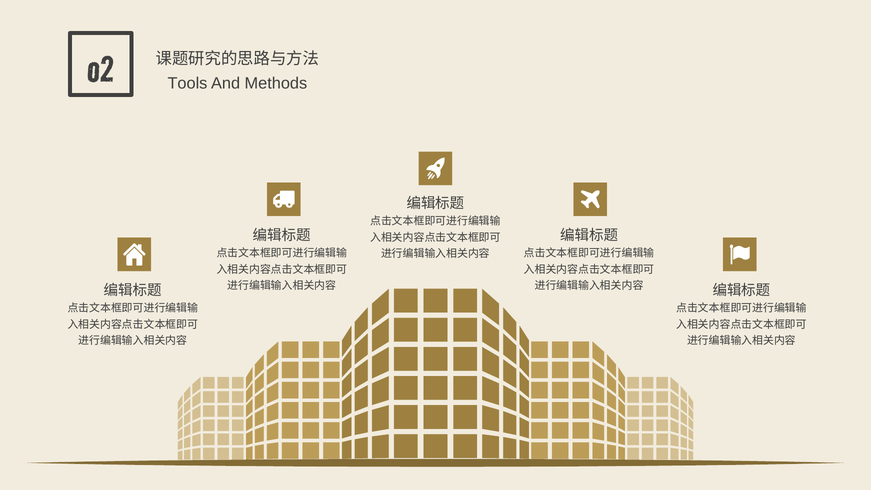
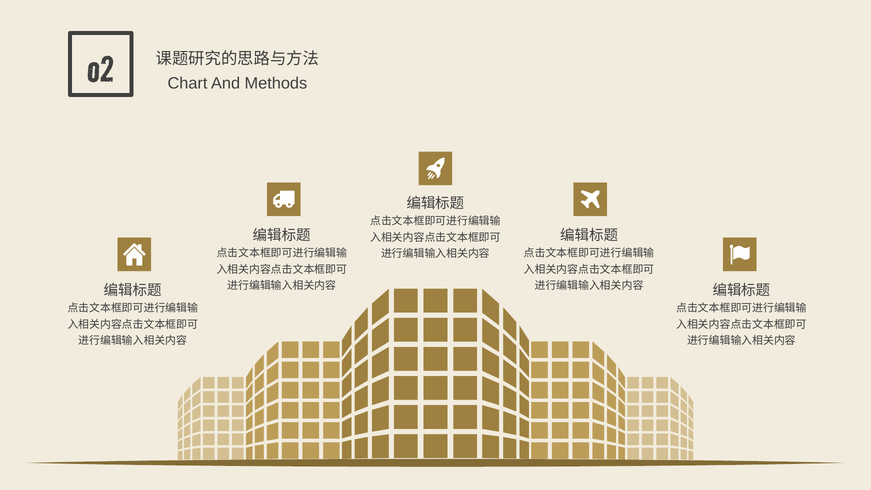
Tools: Tools -> Chart (187, 83)
